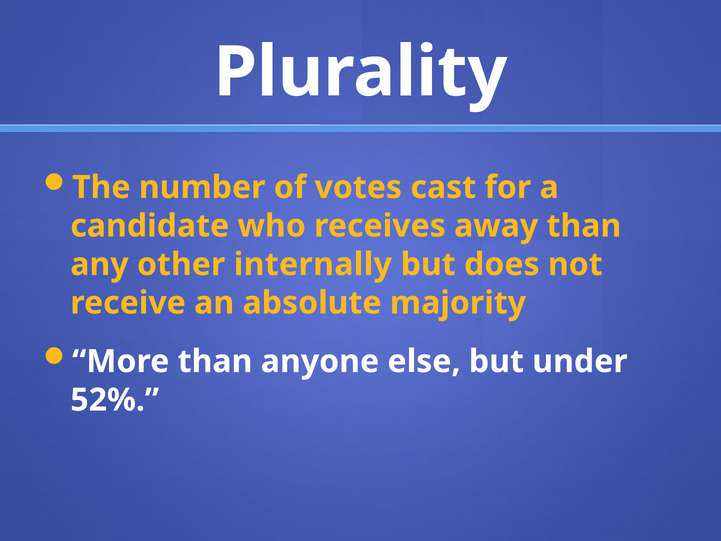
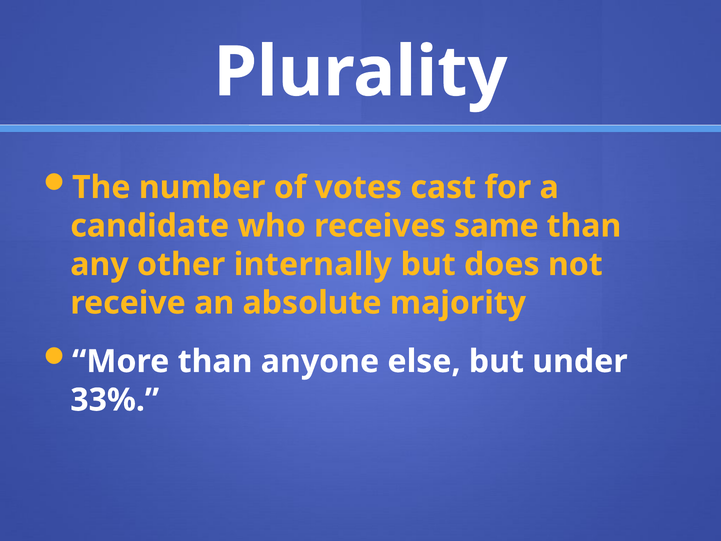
away: away -> same (496, 226)
52%: 52% -> 33% (115, 400)
